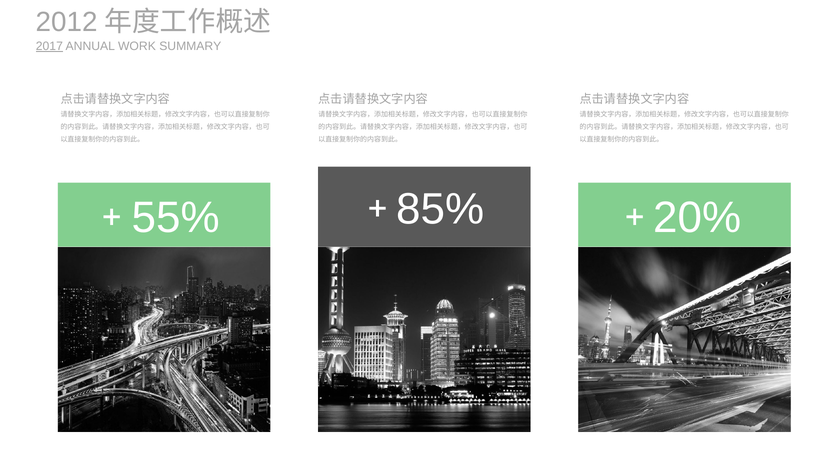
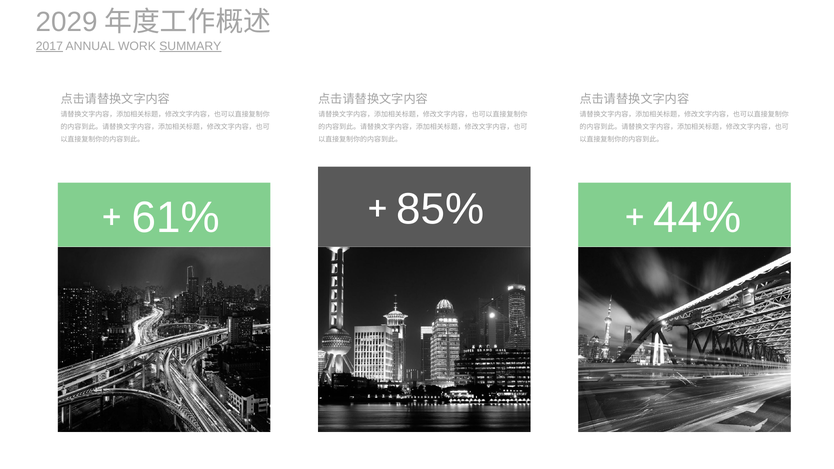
2012: 2012 -> 2029 (67, 22)
SUMMARY underline: none -> present (190, 46)
55%: 55% -> 61% (176, 218)
20%: 20% -> 44% (697, 218)
